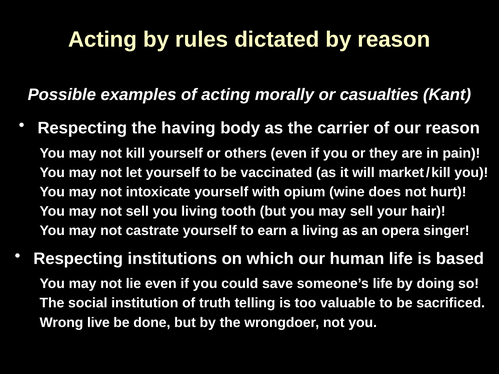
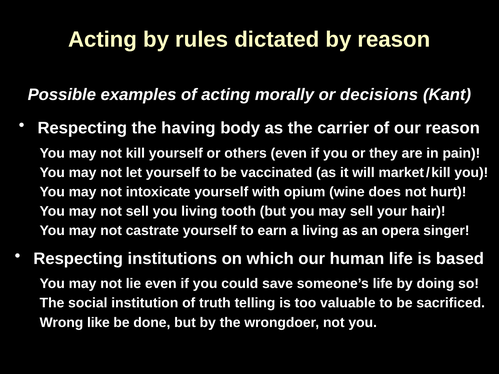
casualties: casualties -> decisions (379, 95)
live: live -> like (98, 323)
